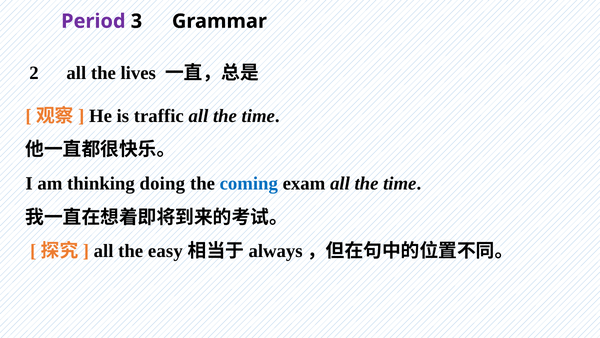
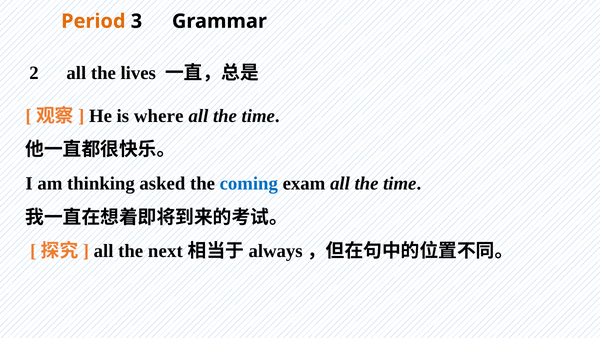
Period colour: purple -> orange (93, 21)
traffic: traffic -> where (159, 116)
doing: doing -> asked (162, 183)
easy: easy -> next (165, 251)
